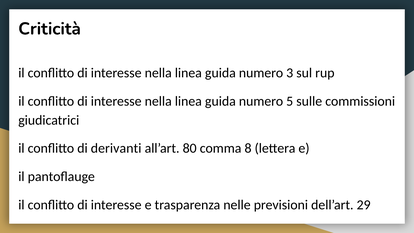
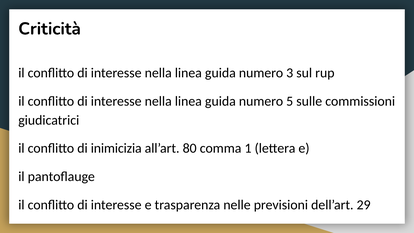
derivanti: derivanti -> inimicizia (116, 148)
8: 8 -> 1 (248, 148)
